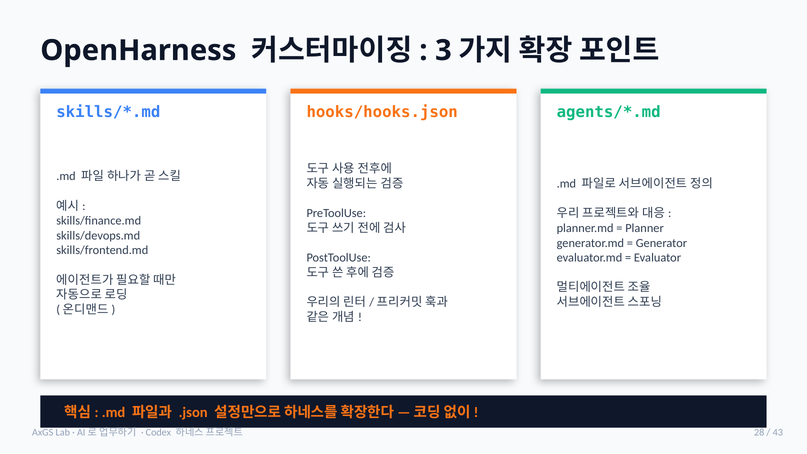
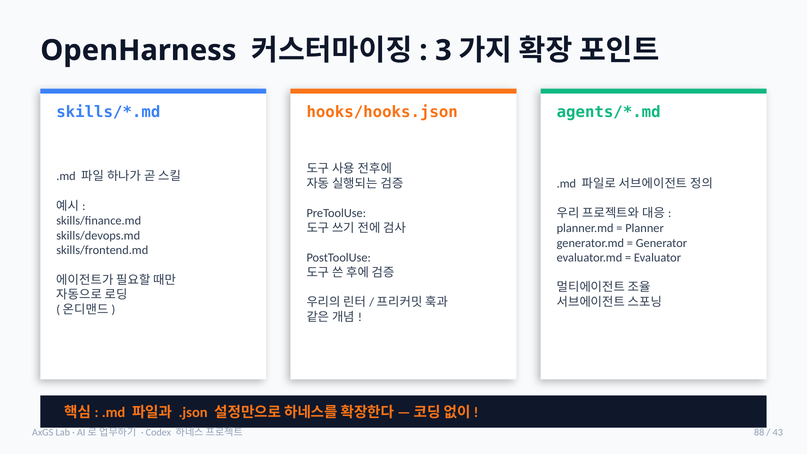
28: 28 -> 88 (759, 432)
